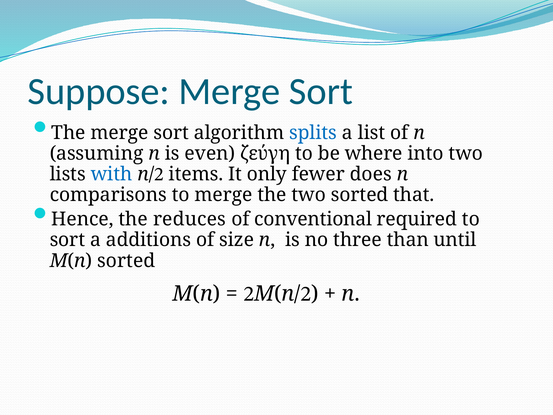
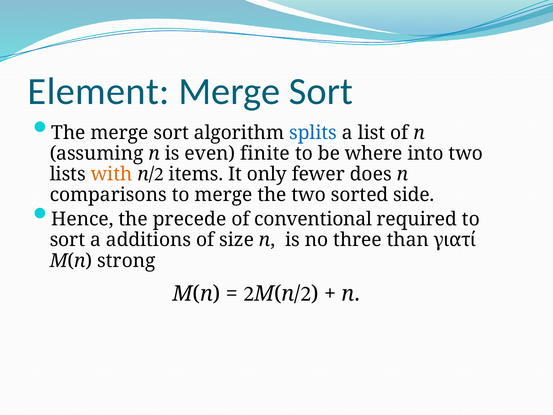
Suppose: Suppose -> Element (99, 91)
ζεύγη: ζεύγη -> finite (265, 153)
with colour: blue -> orange (112, 174)
that: that -> side (414, 195)
reduces: reduces -> precede (189, 219)
until: until -> γιατί (455, 240)
M(n sorted: sorted -> strong (126, 261)
